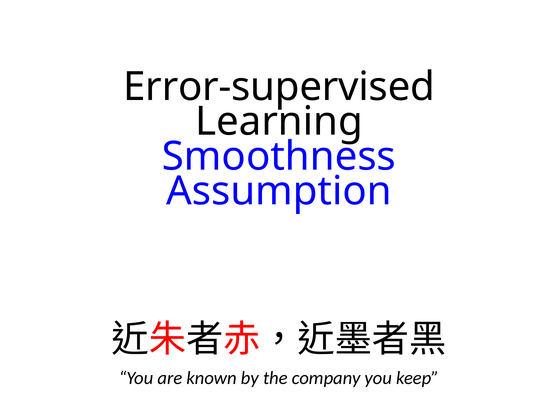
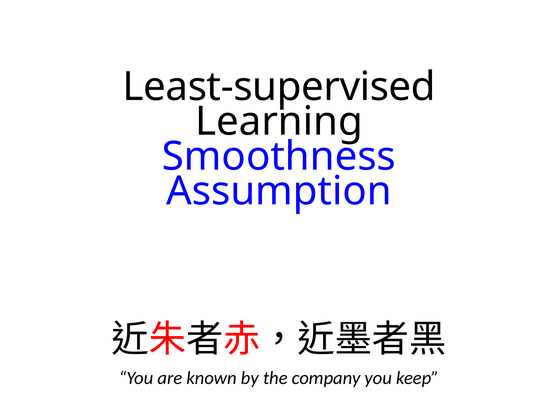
Error-supervised: Error-supervised -> Least-supervised (279, 87)
